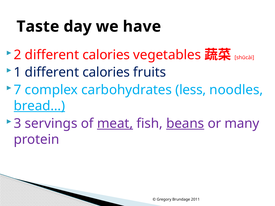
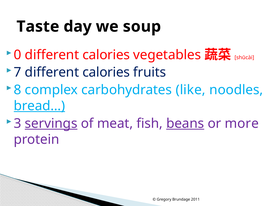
have: have -> soup (142, 27)
2: 2 -> 0 (18, 55)
1: 1 -> 7 (18, 72)
7: 7 -> 8 (18, 90)
less: less -> like (191, 90)
servings underline: none -> present (51, 124)
meat underline: present -> none (115, 124)
many: many -> more (242, 124)
